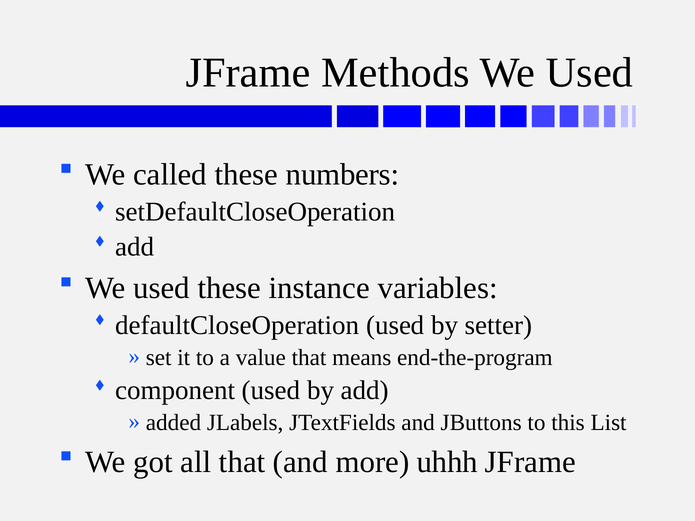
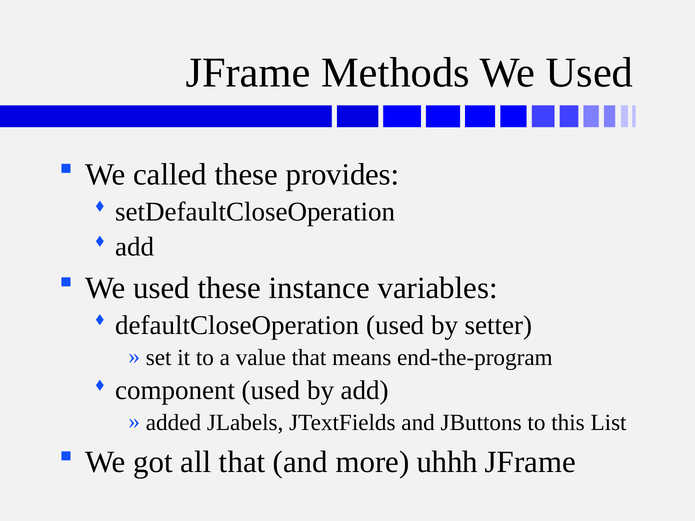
numbers: numbers -> provides (343, 175)
